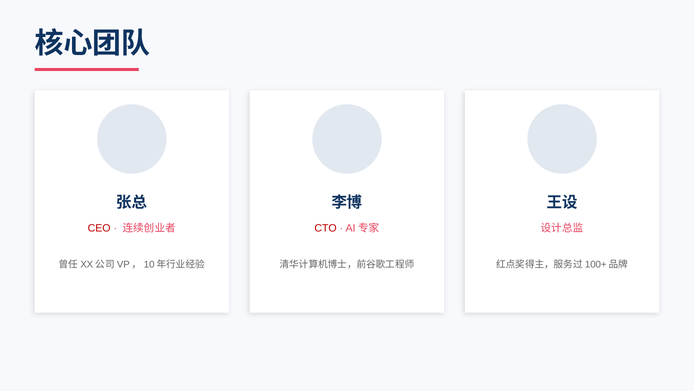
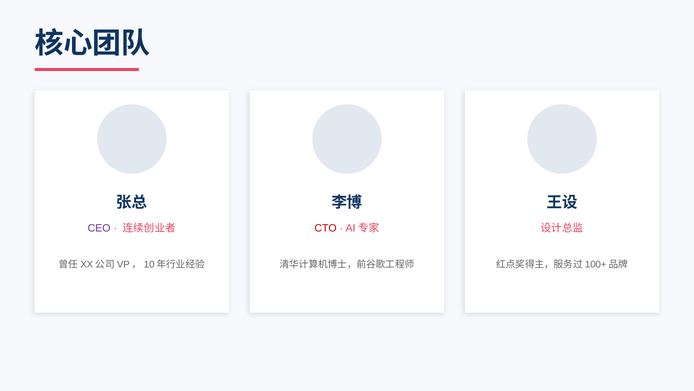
CEO colour: red -> purple (99, 228)
